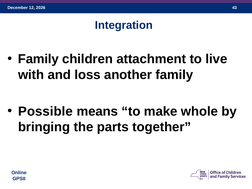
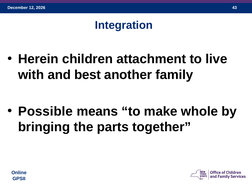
Family: Family -> Herein (38, 59)
loss: loss -> best (88, 75)
